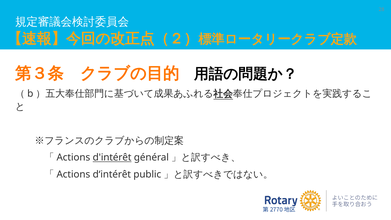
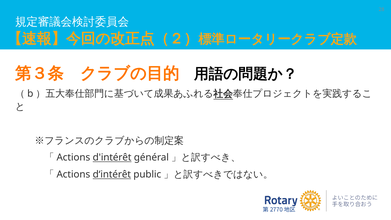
d‘intérêt underline: none -> present (112, 174)
